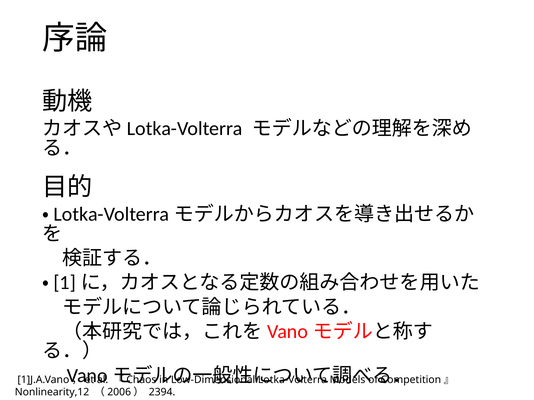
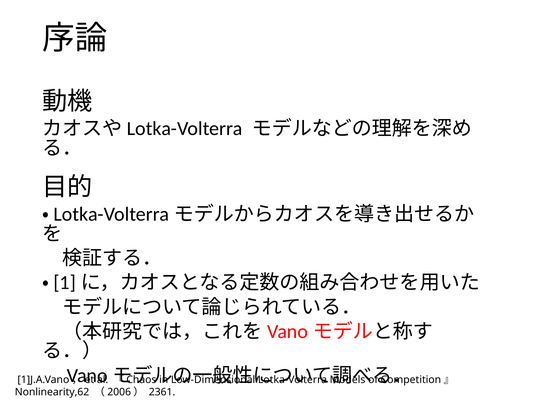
Nonlinearity,12: Nonlinearity,12 -> Nonlinearity,62 (52, 393)
2394: 2394 -> 2361 (162, 393)
